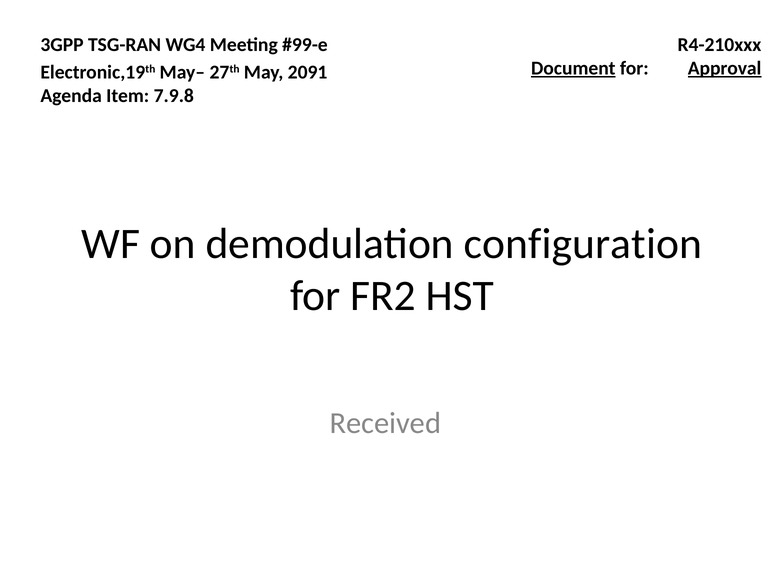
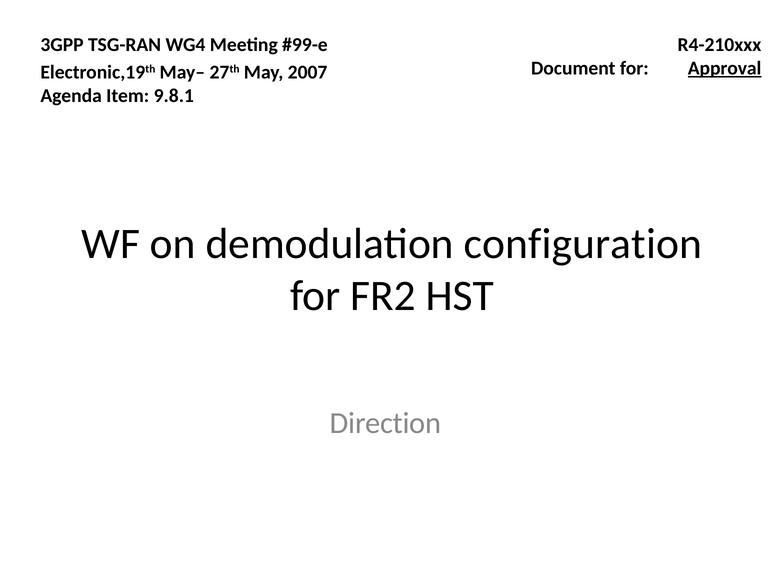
Document underline: present -> none (573, 68)
2091: 2091 -> 2007 (308, 72)
7.9.8: 7.9.8 -> 9.8.1 (174, 96)
Received: Received -> Direction (386, 423)
